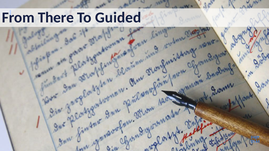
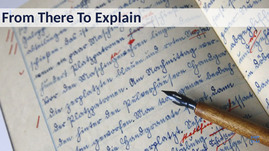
Guided: Guided -> Explain (118, 17)
